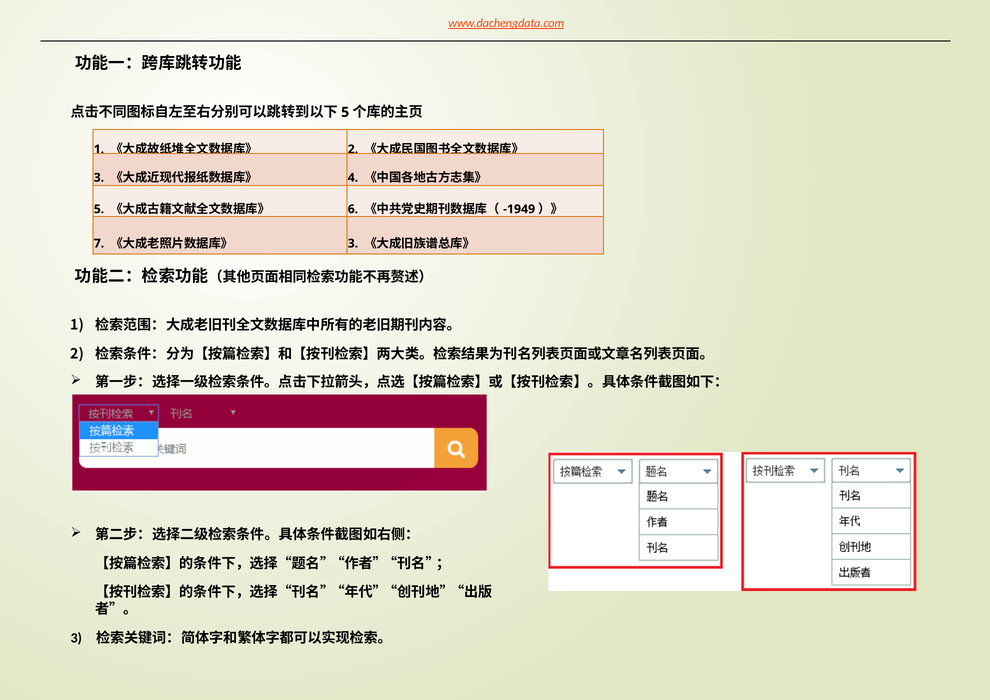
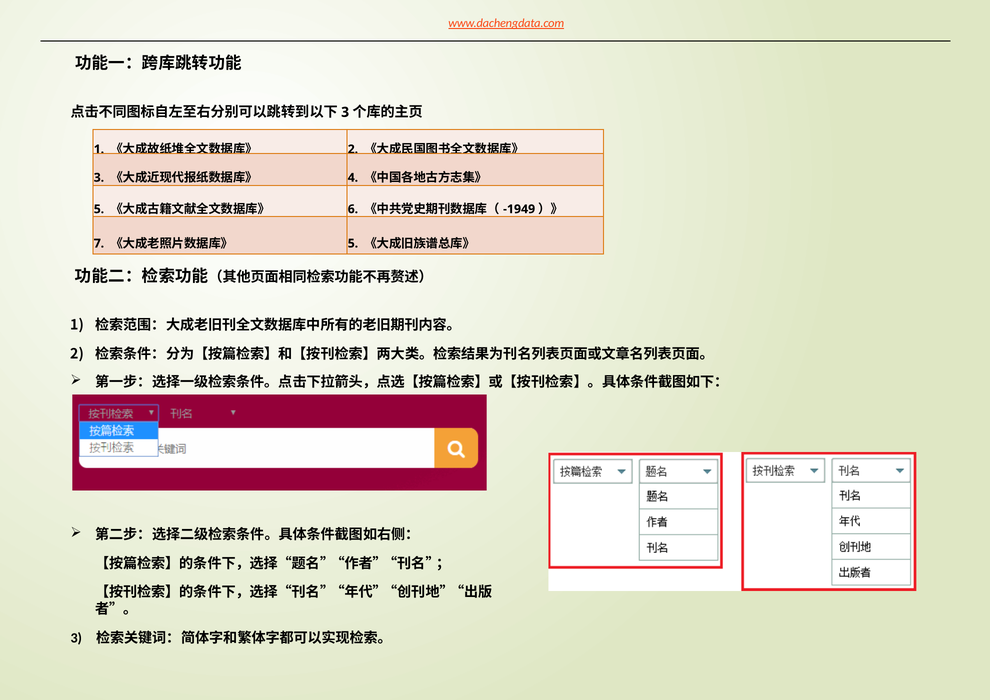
5: 5 -> 3 (345, 112)
3: 3 -> 5 (353, 243)
